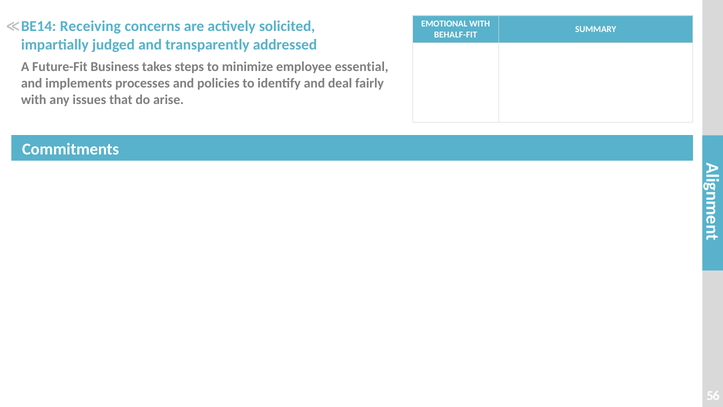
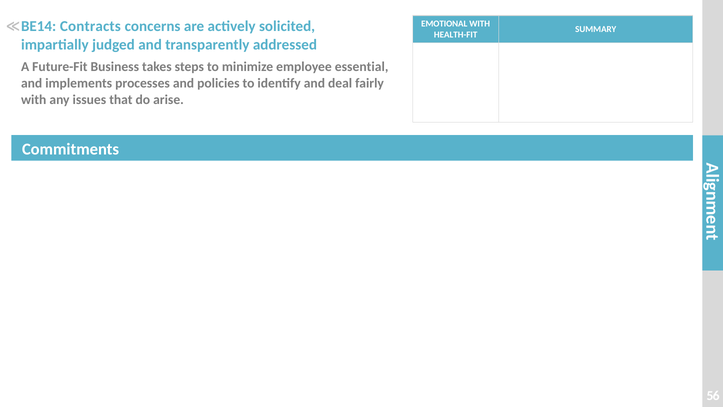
Receiving: Receiving -> Contracts (90, 26)
BEHALF-FIT: BEHALF-FIT -> HEALTH-FIT (456, 35)
